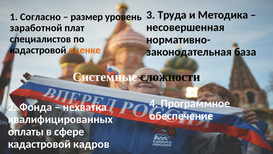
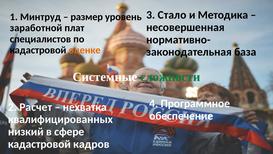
Труда: Труда -> Стало (172, 15)
Согласно: Согласно -> Минтруд (40, 17)
сложности colour: black -> green (170, 77)
Фонда: Фонда -> Расчет (36, 107)
оплаты: оплаты -> низкий (26, 131)
